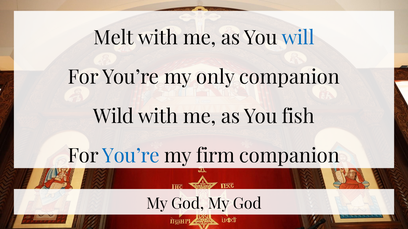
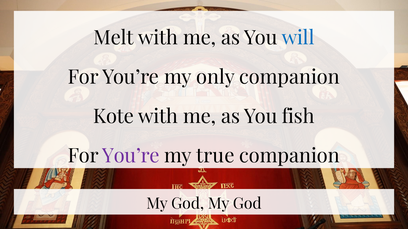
Wild: Wild -> Kote (114, 117)
You’re colour: blue -> purple (131, 156)
firm: firm -> true (215, 156)
